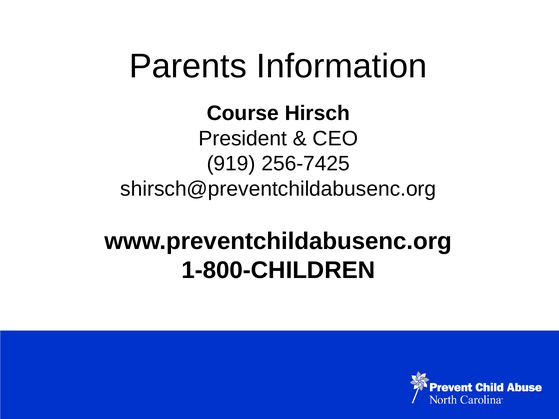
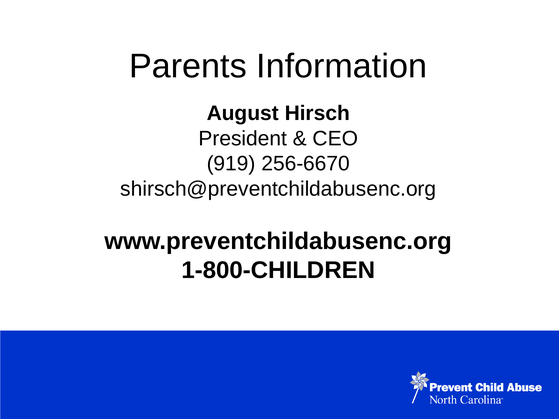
Course: Course -> August (243, 113)
256-7425: 256-7425 -> 256-6670 (306, 164)
